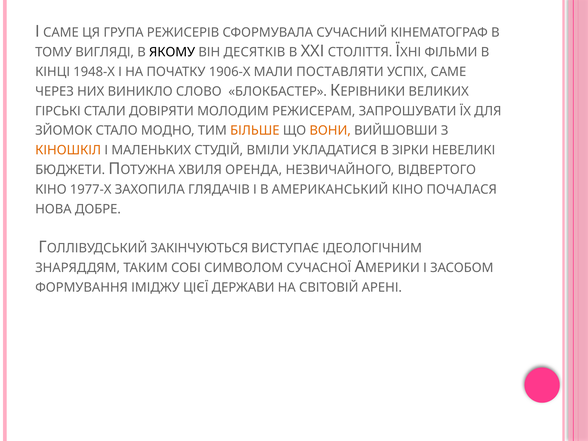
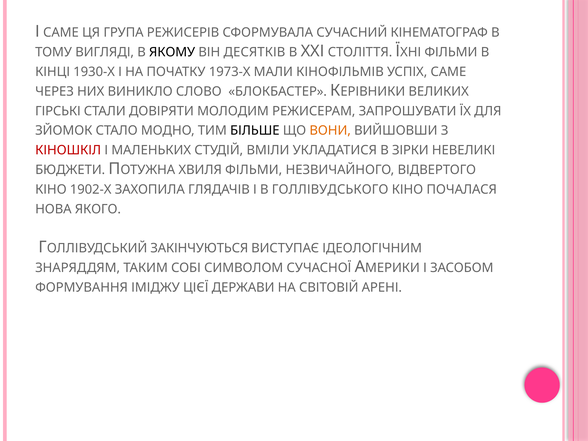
1948-Х: 1948-Х -> 1930-Х (94, 72)
1906-Х: 1906-Х -> 1973-Х (230, 72)
ПОСТАВЛЯТИ: ПОСТАВЛЯТИ -> КІНОФІЛЬМІВ (340, 72)
БІЛЬШЕ colour: orange -> black (255, 131)
КІНОШКІЛ colour: orange -> red (68, 150)
ХВИЛЯ ОРЕНДА: ОРЕНДА -> ФІЛЬМИ (254, 170)
1977-Х: 1977-Х -> 1902-Х (91, 189)
АМЕРИКАНСЬКИЙ: АМЕРИКАНСЬКИЙ -> ГОЛЛІВУДСЬКОГО (330, 189)
ДОБРЕ: ДОБРЕ -> ЯКОГО (98, 209)
